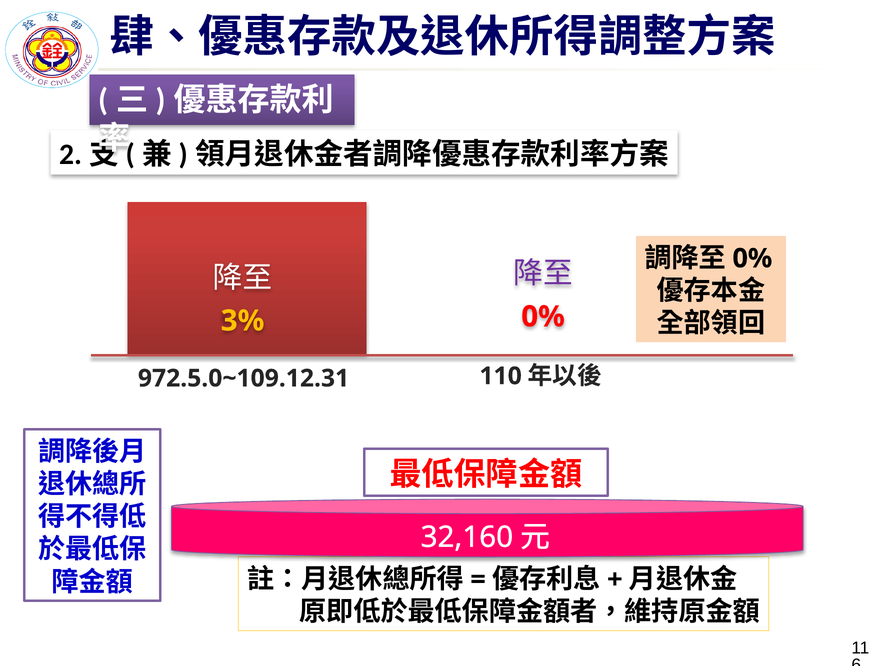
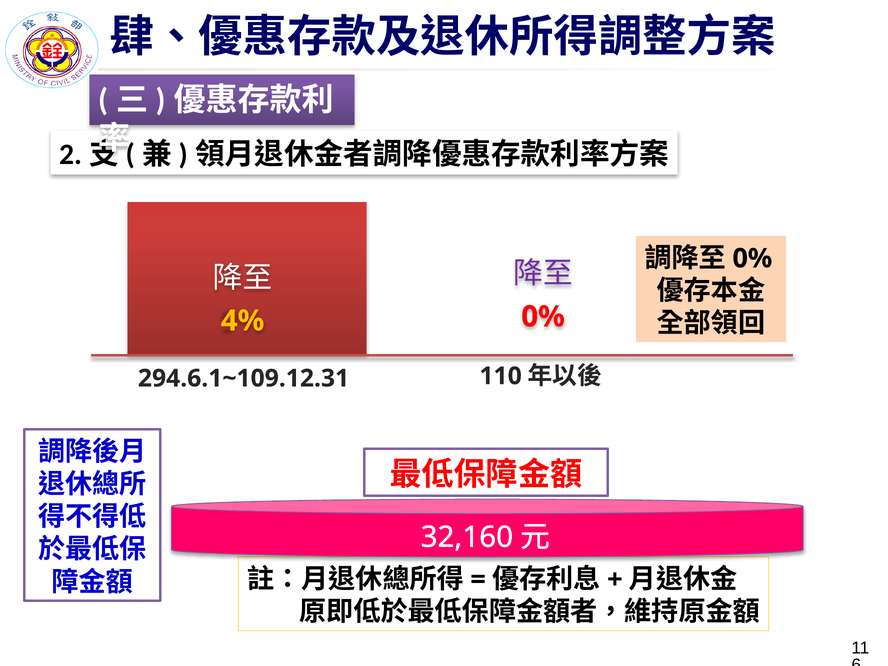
3%: 3% -> 4% (243, 321)
972.5.0~109.12.31: 972.5.0~109.12.31 -> 294.6.1~109.12.31 (244, 378)
